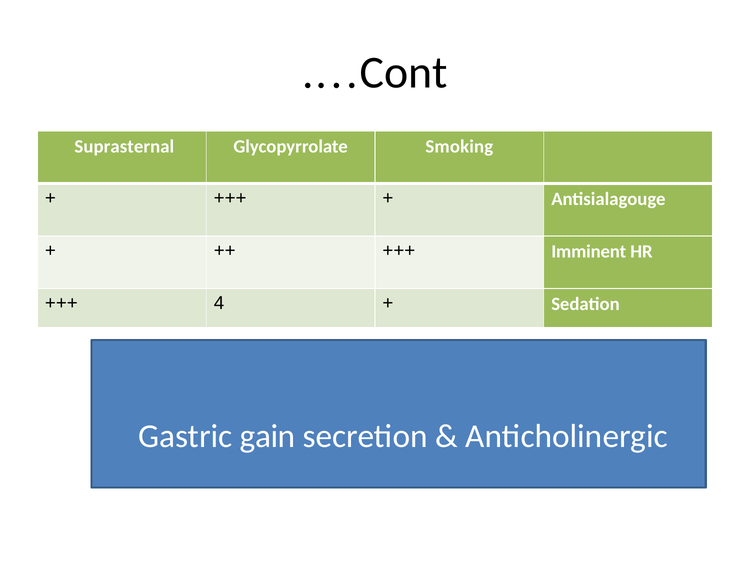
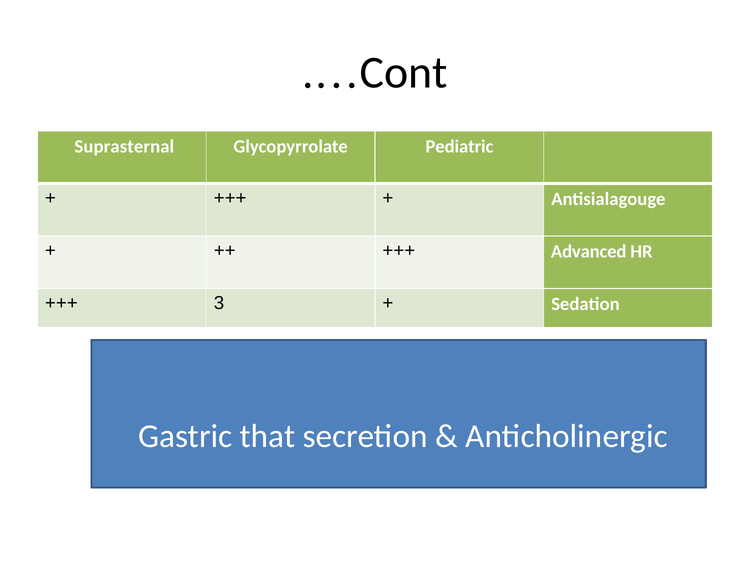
Smoking: Smoking -> Pediatric (459, 147)
Imminent: Imminent -> Advanced (589, 252)
4: 4 -> 3 (219, 303)
gain: gain -> that (267, 437)
